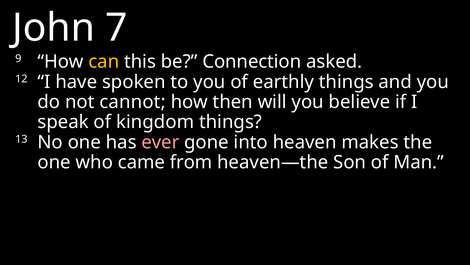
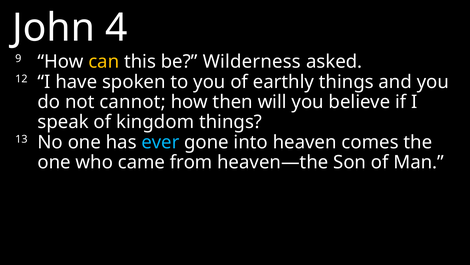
7: 7 -> 4 (116, 28)
Connection: Connection -> Wilderness (252, 62)
ever colour: pink -> light blue (160, 142)
makes: makes -> comes (370, 142)
